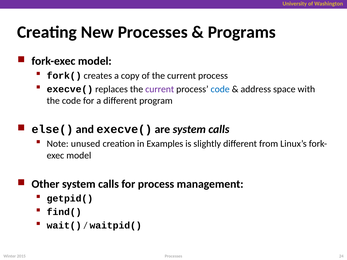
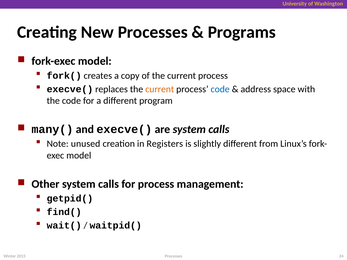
current colour: purple -> orange (160, 89)
else(: else( -> many( (52, 129)
Examples: Examples -> Registers (165, 144)
